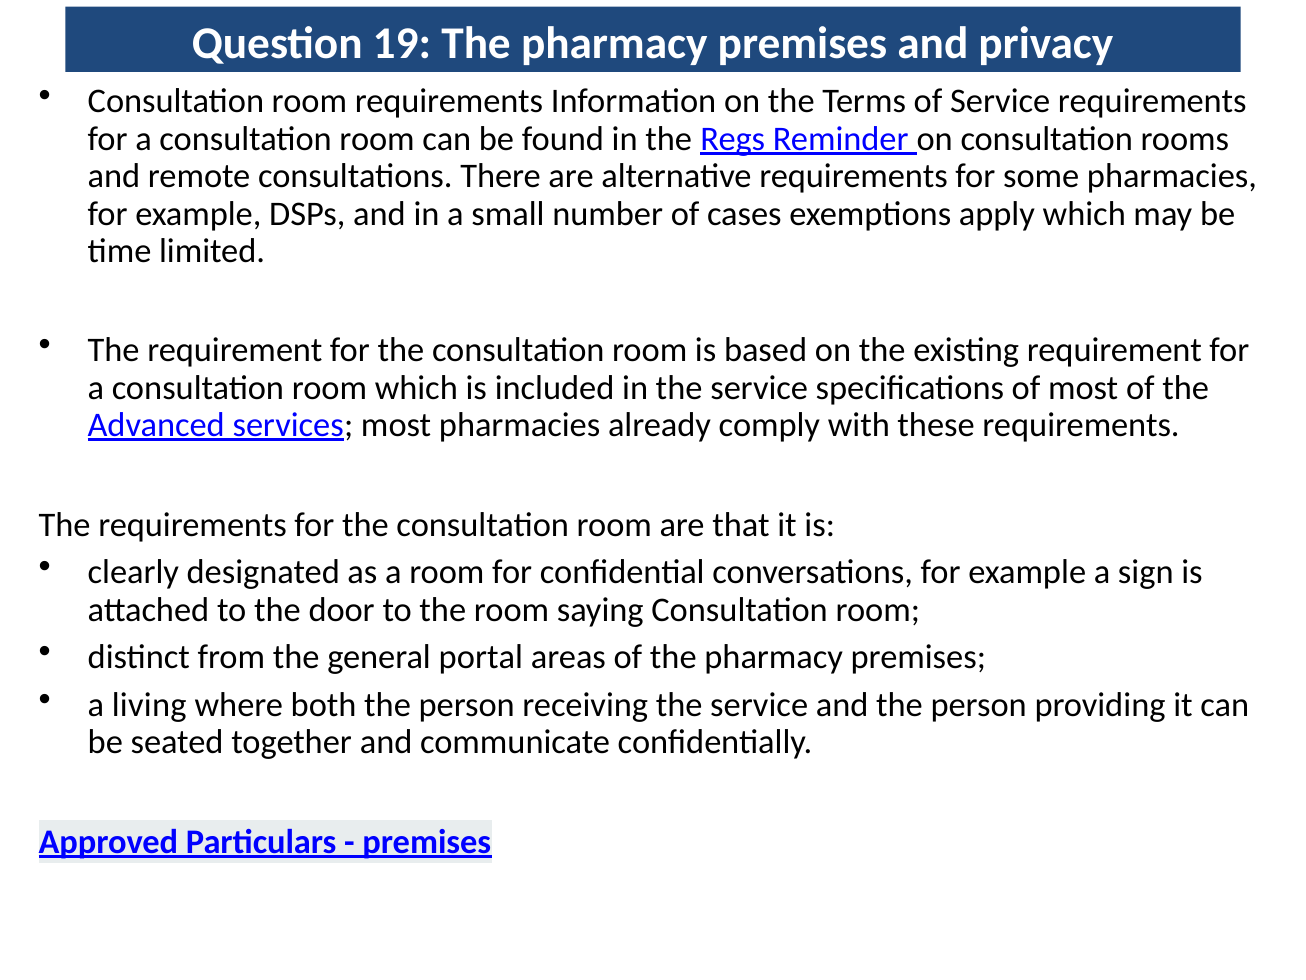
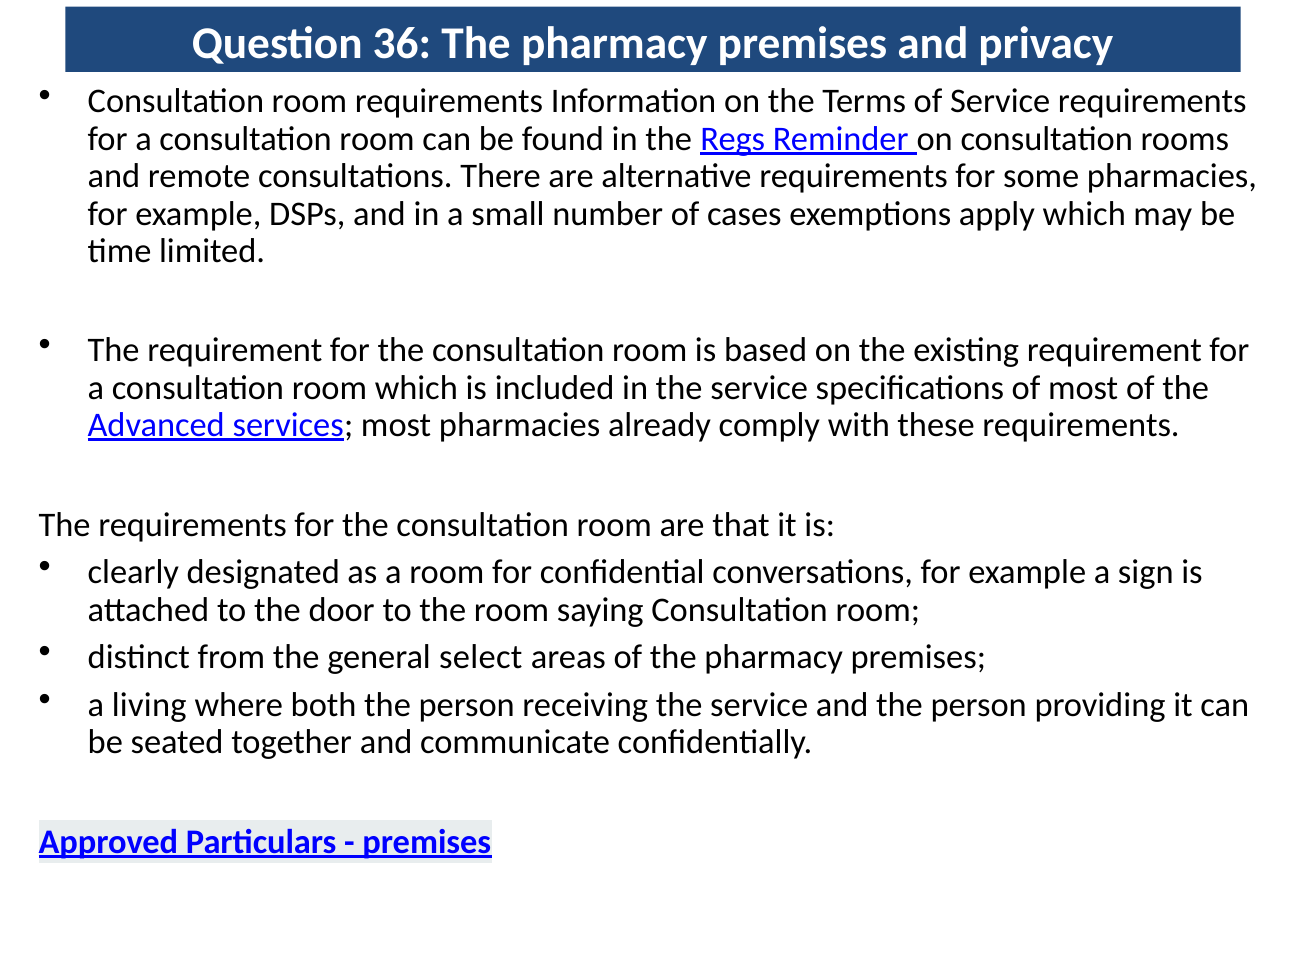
19: 19 -> 36 (402, 43)
portal: portal -> select (481, 657)
